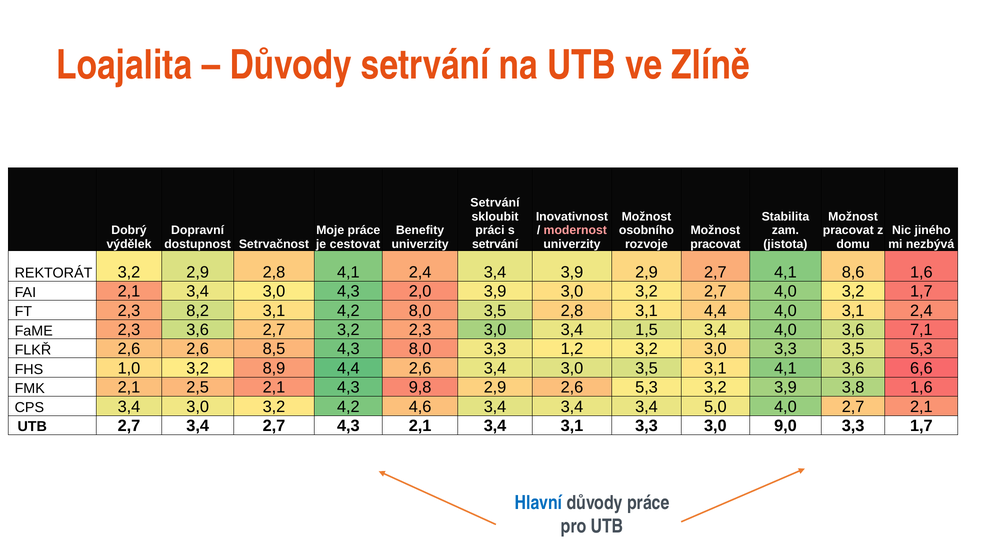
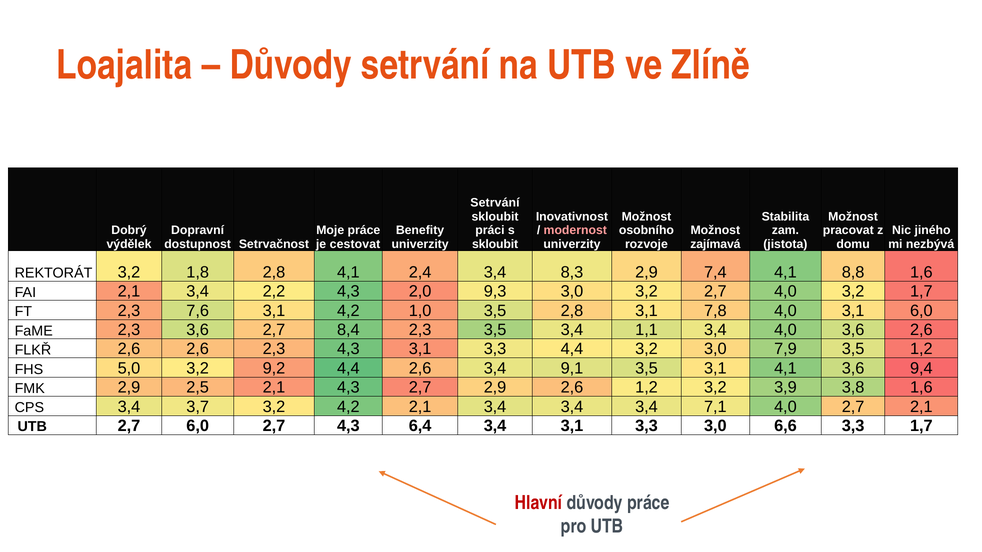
setrvání: setrvání -> skloubit (495, 244)
pracovat: pracovat -> zajímavá (715, 244)
3,2 2,9: 2,9 -> 1,8 (198, 272)
3,4 3,9: 3,9 -> 8,3 (572, 272)
2,9 2,7: 2,7 -> 7,4 (715, 272)
8,6: 8,6 -> 8,8 (853, 272)
2,1 3,4 3,0: 3,0 -> 2,2 (274, 292)
2,0 3,9: 3,9 -> 9,3 (495, 292)
8,2: 8,2 -> 7,6 (198, 311)
4,2 8,0: 8,0 -> 1,0 (420, 311)
3,1 4,4: 4,4 -> 7,8 (715, 311)
3,1 2,4: 2,4 -> 6,0 (921, 311)
2,7 3,2: 3,2 -> 8,4 (348, 330)
2,3 3,0: 3,0 -> 3,5 (495, 330)
1,5: 1,5 -> 1,1 (647, 330)
3,6 7,1: 7,1 -> 2,6 (921, 330)
2,6 8,5: 8,5 -> 2,3 (274, 349)
4,3 8,0: 8,0 -> 3,1 (420, 349)
3,3 1,2: 1,2 -> 4,4 (572, 349)
3,0 3,3: 3,3 -> 7,9 (785, 349)
3,5 5,3: 5,3 -> 1,2 (921, 349)
1,0: 1,0 -> 5,0 (129, 369)
8,9: 8,9 -> 9,2 (274, 369)
2,6 3,4 3,0: 3,0 -> 9,1 (572, 369)
6,6: 6,6 -> 9,4 (921, 369)
FMK 2,1: 2,1 -> 2,9 (129, 388)
4,3 9,8: 9,8 -> 2,7 (420, 388)
2,6 5,3: 5,3 -> 1,2 (647, 388)
CPS 3,4 3,0: 3,0 -> 3,7 (198, 407)
4,2 4,6: 4,6 -> 2,1 (420, 407)
5,0: 5,0 -> 7,1 (715, 407)
2,7 3,4: 3,4 -> 6,0 (198, 426)
4,3 2,1: 2,1 -> 6,4 (420, 426)
9,0: 9,0 -> 6,6 (785, 426)
Hlavní colour: blue -> red (539, 503)
